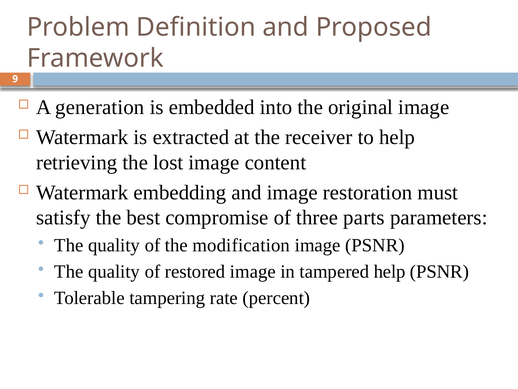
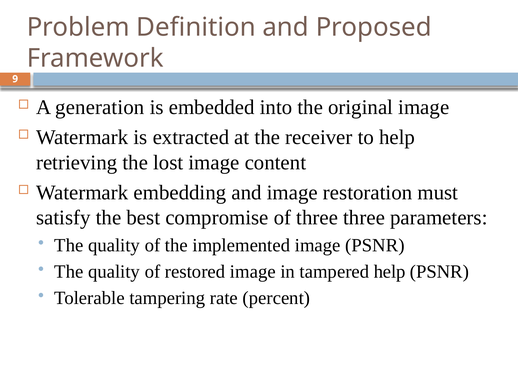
three parts: parts -> three (364, 217)
modification: modification -> implemented (241, 245)
